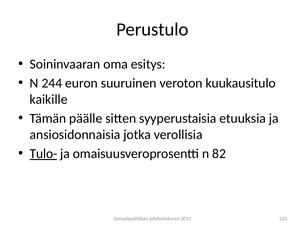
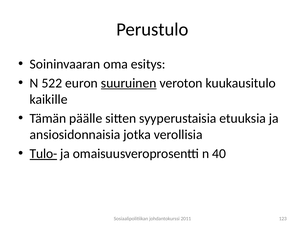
244: 244 -> 522 (52, 83)
suuruinen underline: none -> present (129, 83)
82: 82 -> 40 (219, 153)
